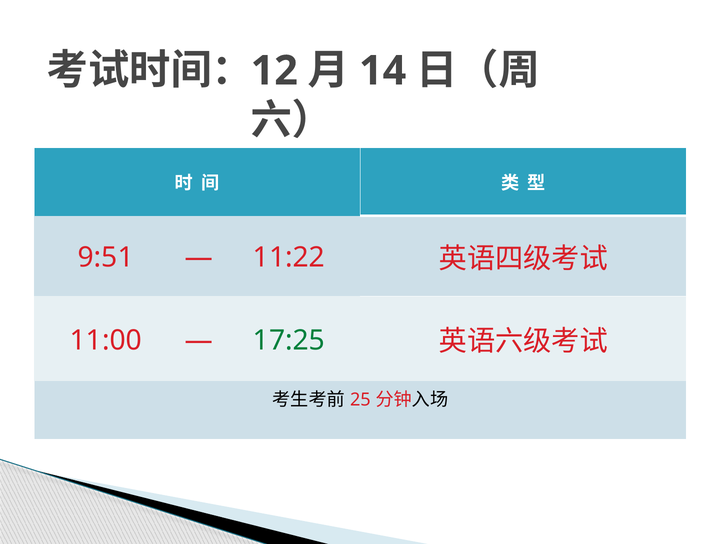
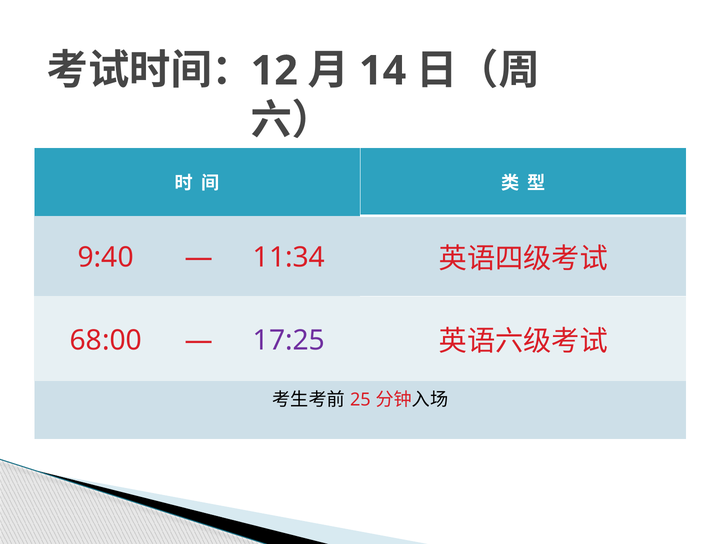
9:51: 9:51 -> 9:40 (106, 258)
11:22: 11:22 -> 11:34 (289, 258)
11:00: 11:00 -> 68:00 (106, 340)
17:25 colour: green -> purple (289, 340)
